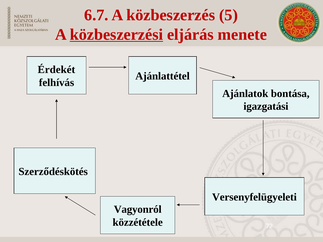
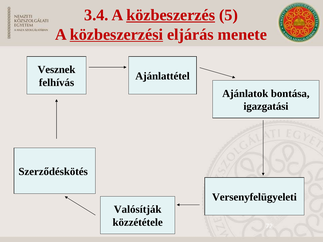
6.7: 6.7 -> 3.4 (96, 15)
közbeszerzés underline: none -> present (171, 15)
Érdekét: Érdekét -> Vesznek (57, 70)
Vagyonról: Vagyonról -> Valósítják (138, 210)
